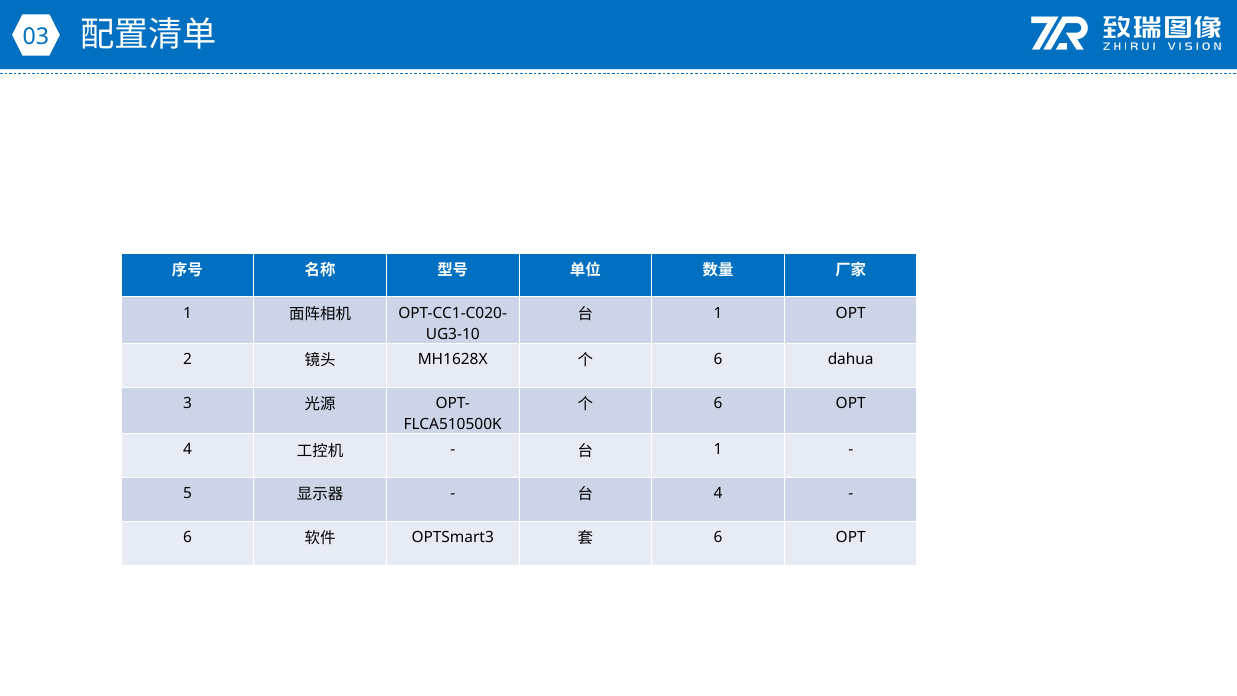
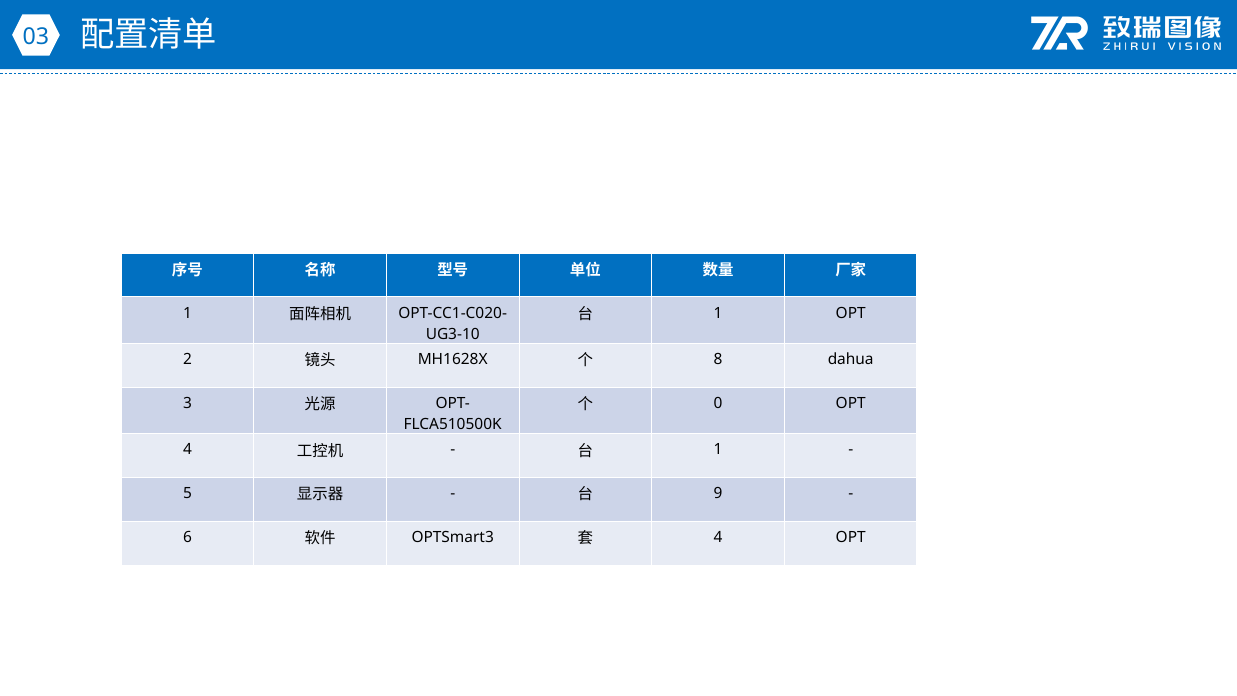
6: 6 -> 8 (718, 359)
6: 6 -> 0 (718, 403)
4: 4 -> 9 (718, 493)
6: 6 -> 4 (718, 537)
